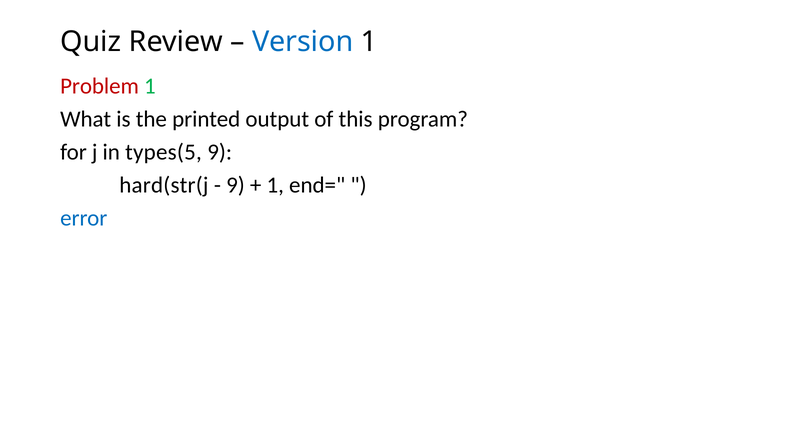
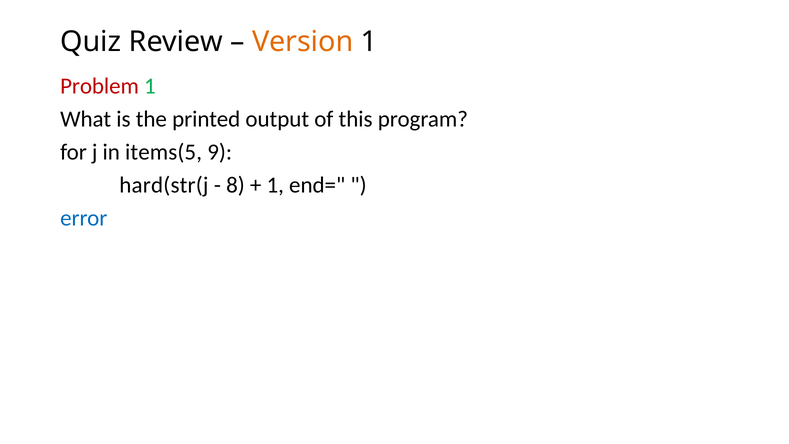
Version colour: blue -> orange (303, 42)
types(5: types(5 -> items(5 (164, 152)
9: 9 -> 8 (235, 185)
